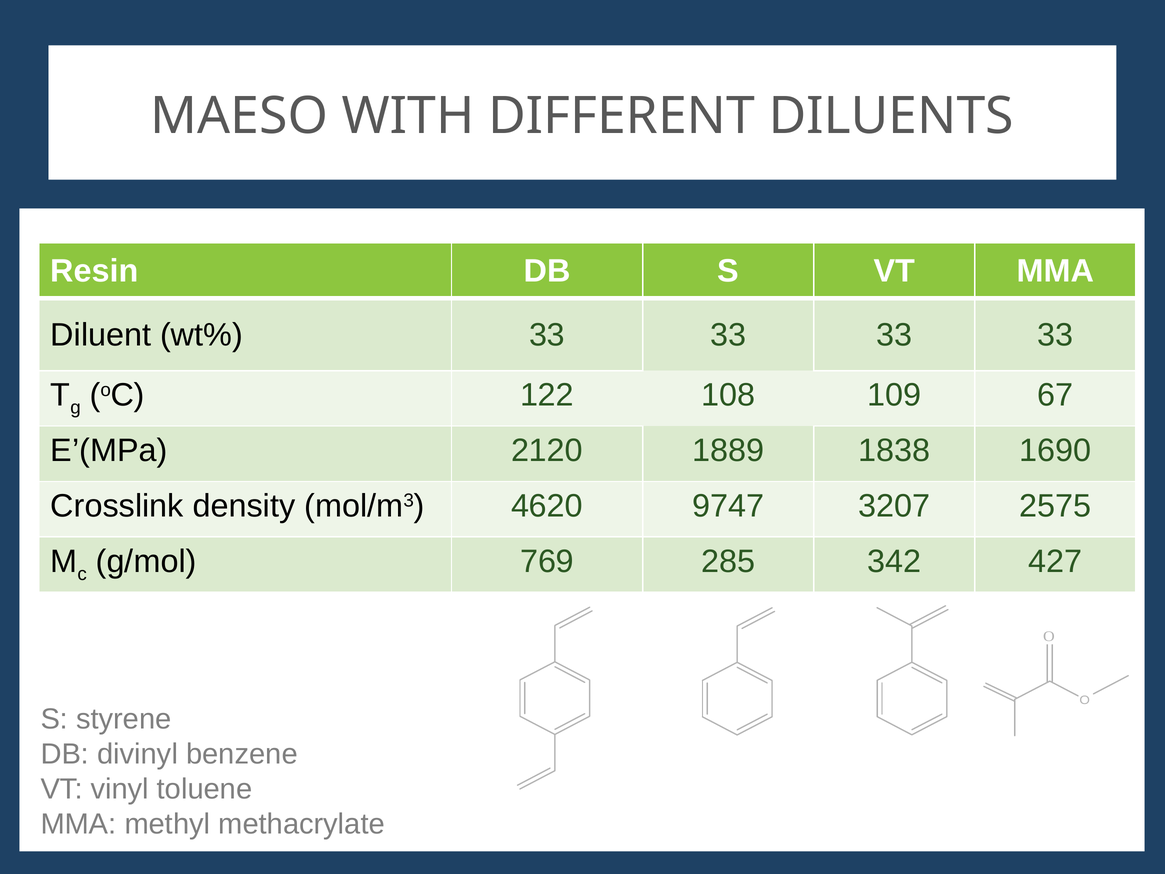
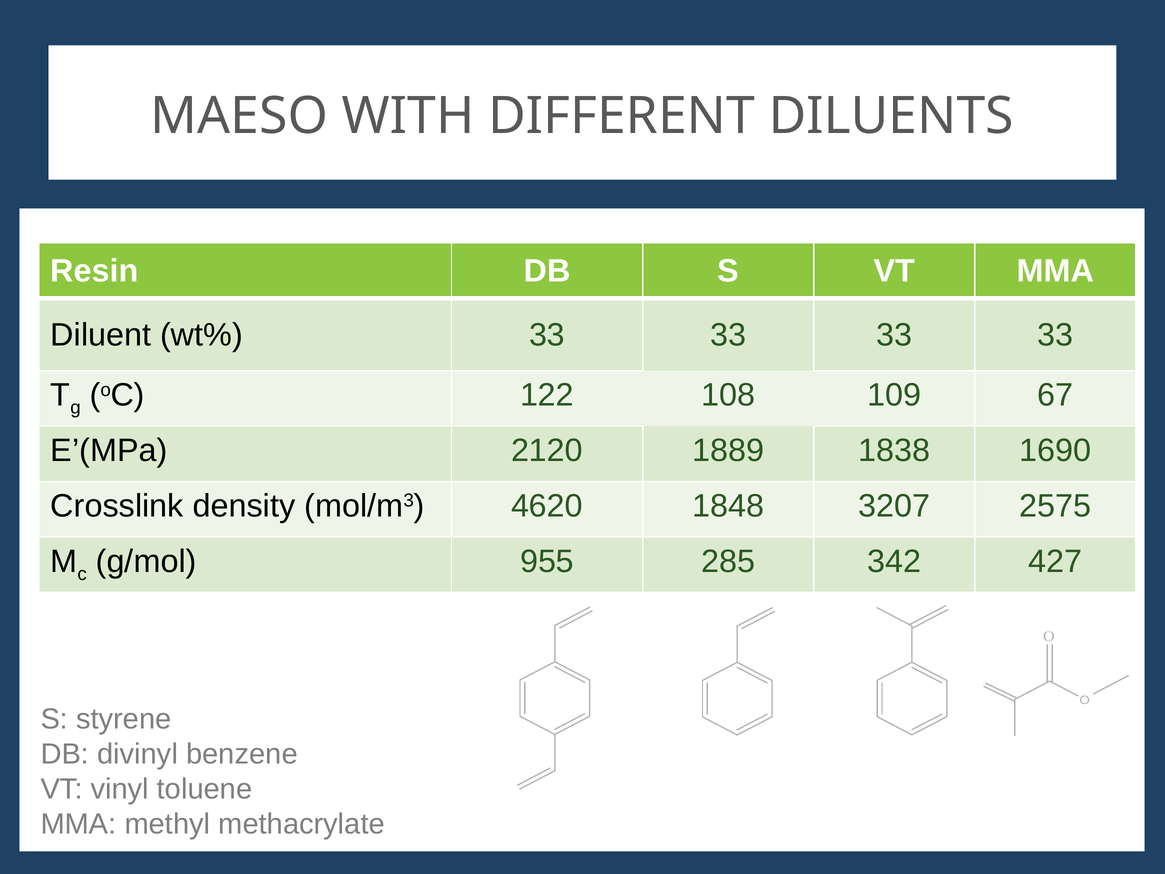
9747: 9747 -> 1848 (728, 506)
769: 769 -> 955 (547, 561)
